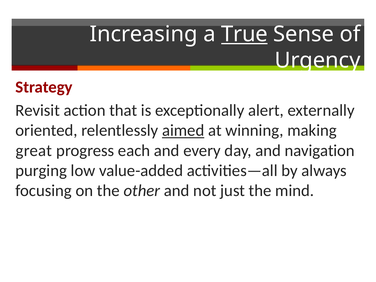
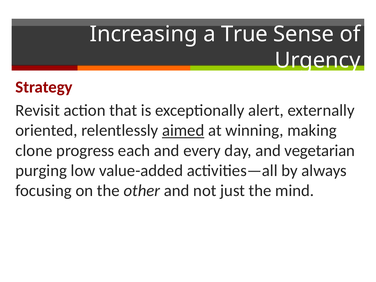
True underline: present -> none (244, 34)
great: great -> clone (34, 151)
navigation: navigation -> vegetarian (320, 151)
